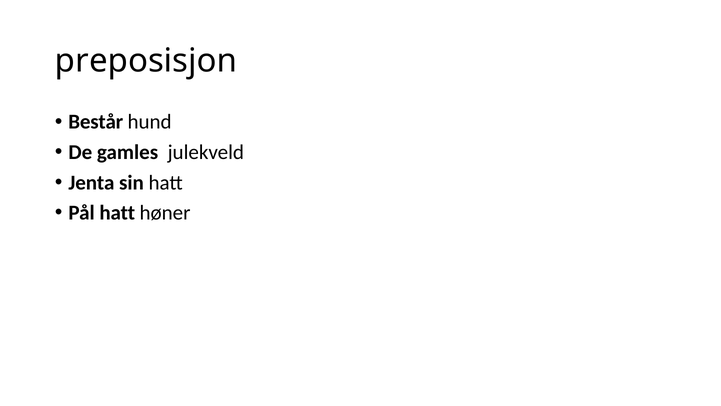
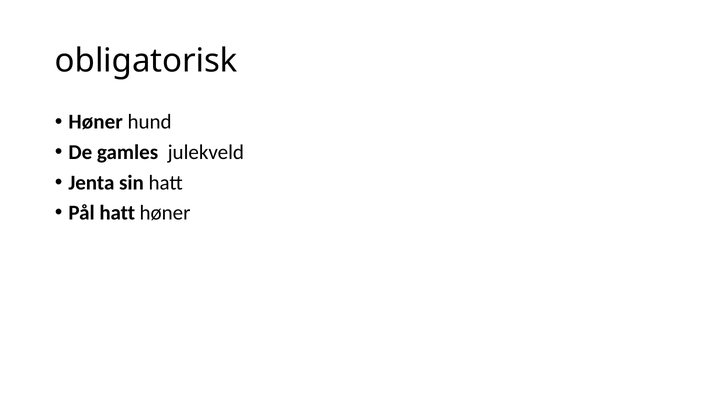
preposisjon: preposisjon -> obligatorisk (146, 61)
Består: Består -> Høner (96, 122)
